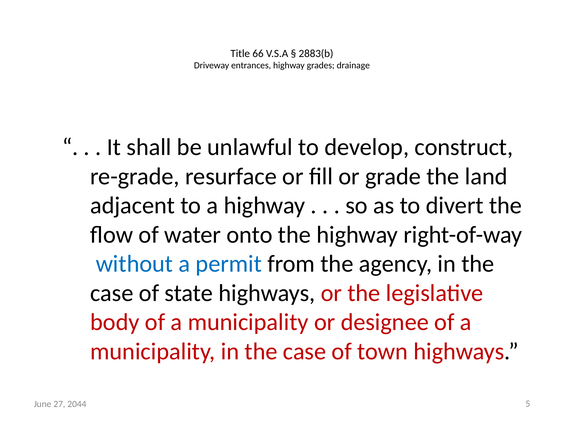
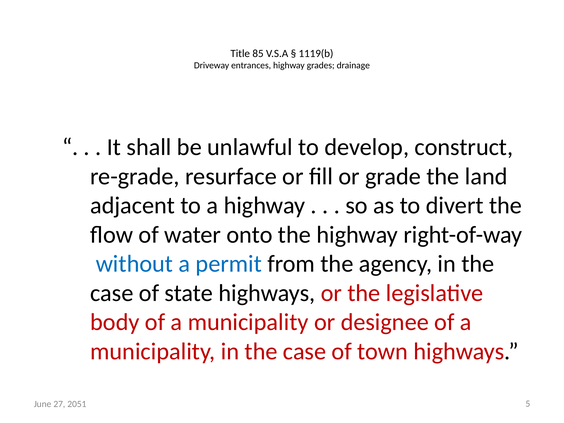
66: 66 -> 85 (258, 53)
2883(b: 2883(b -> 1119(b (316, 53)
2044: 2044 -> 2051 (77, 404)
